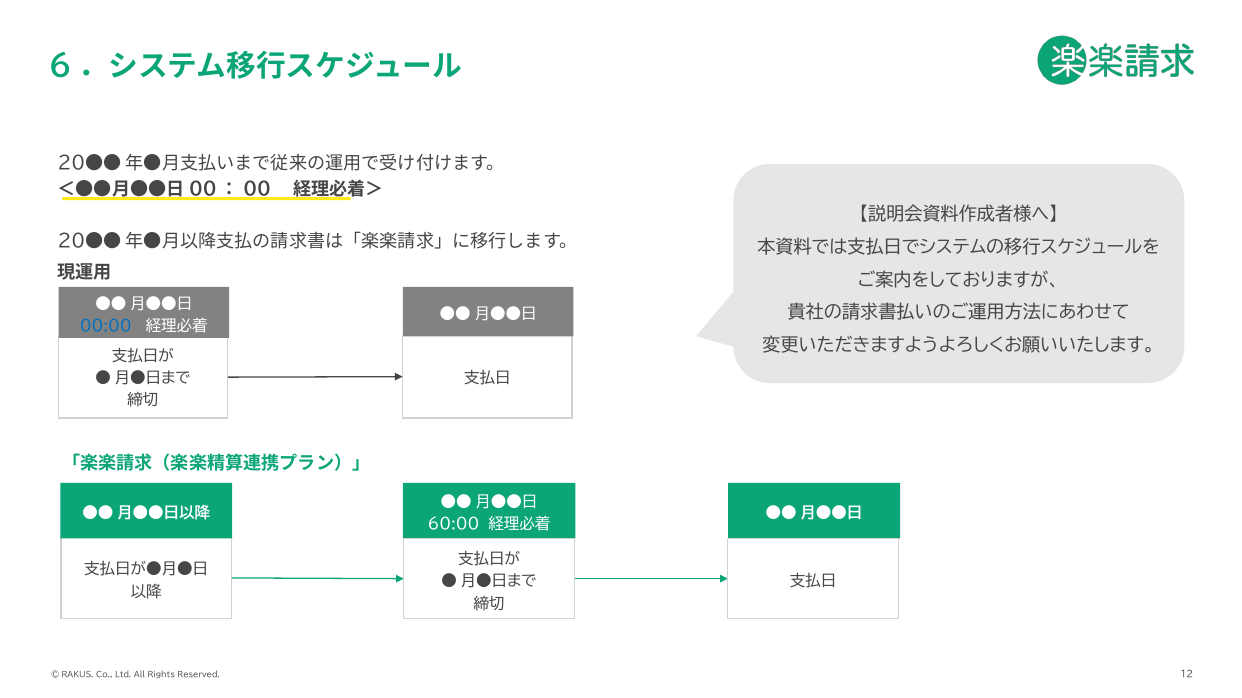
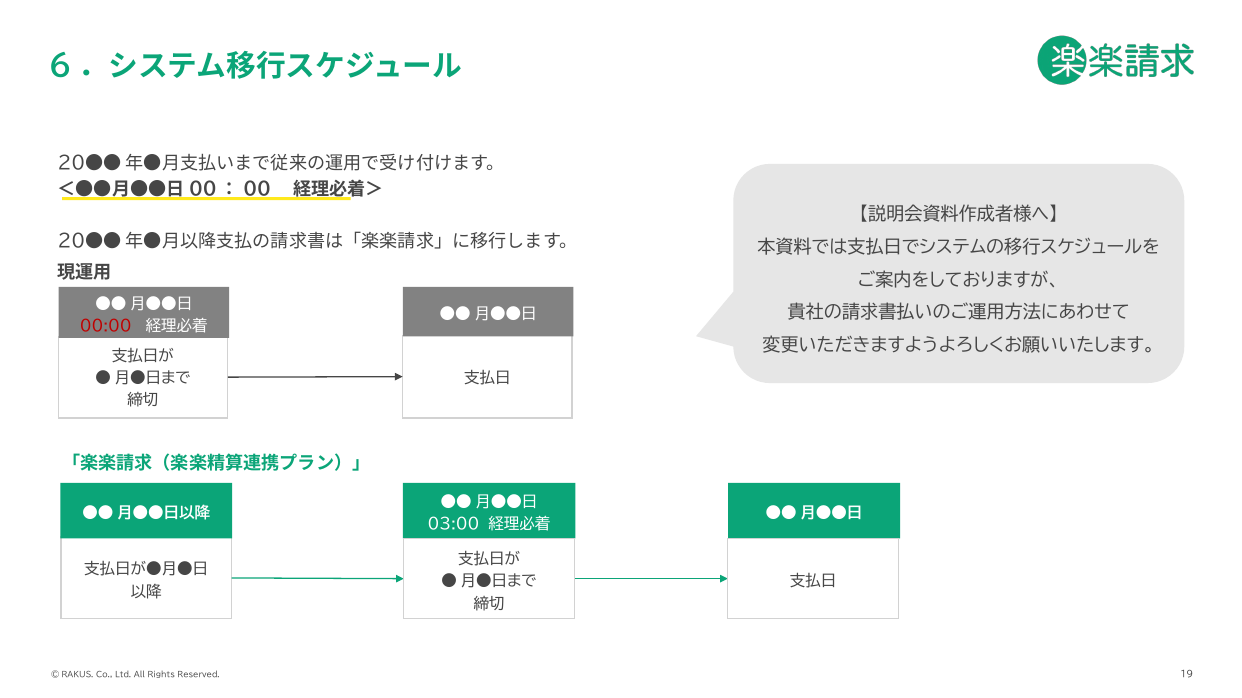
00:00 colour: blue -> red (106, 327)
60:00: 60:00 -> 03:00 (454, 525)
12: 12 -> 19 (1187, 675)
